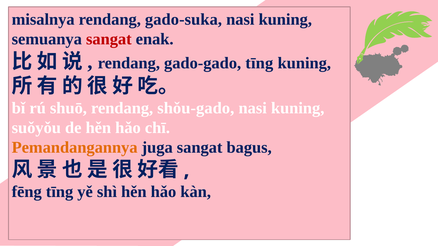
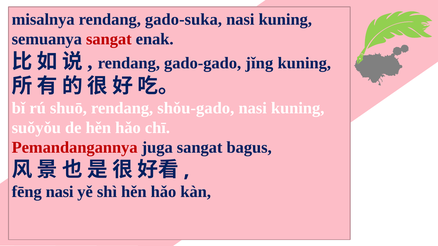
gado-gado tīng: tīng -> jǐng (259, 63)
Pemandangannya colour: orange -> red (75, 148)
fēng tīng: tīng -> nasi (60, 192)
